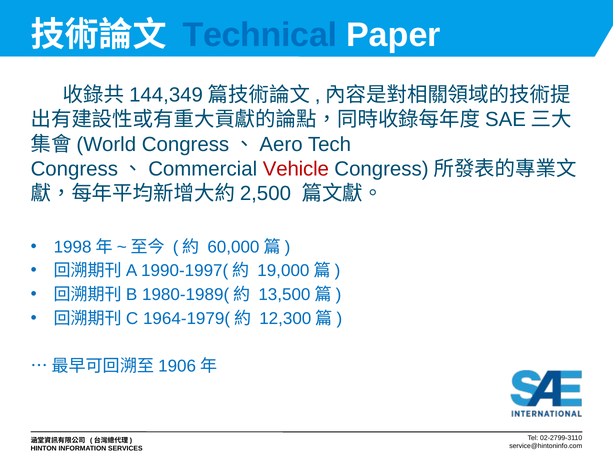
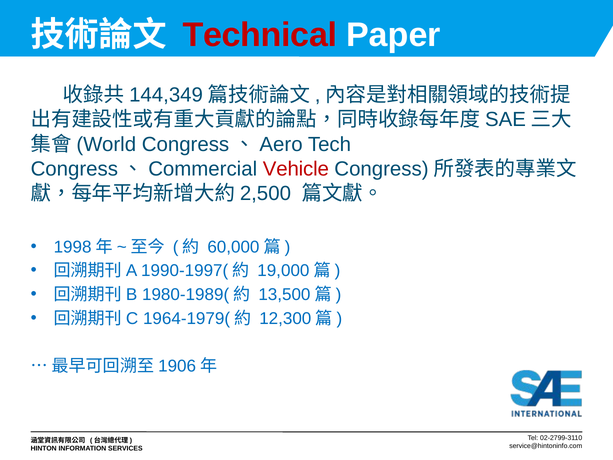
Technical colour: blue -> red (260, 35)
